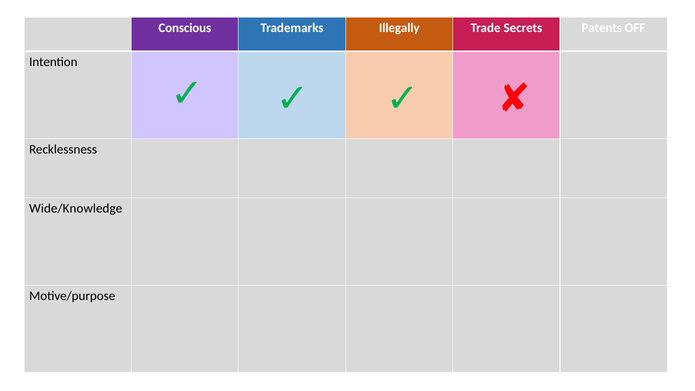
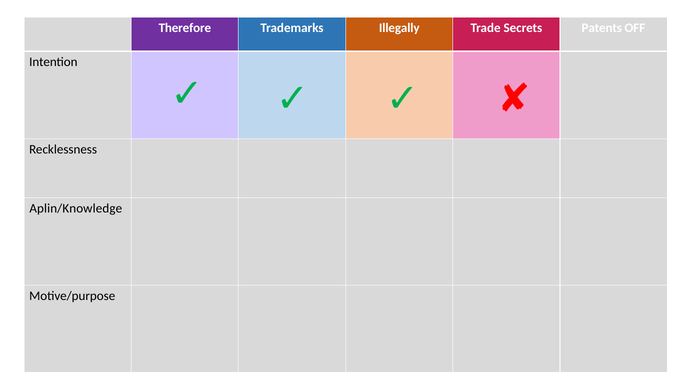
Conscious: Conscious -> Therefore (185, 28)
Wide/Knowledge: Wide/Knowledge -> Aplin/Knowledge (76, 208)
